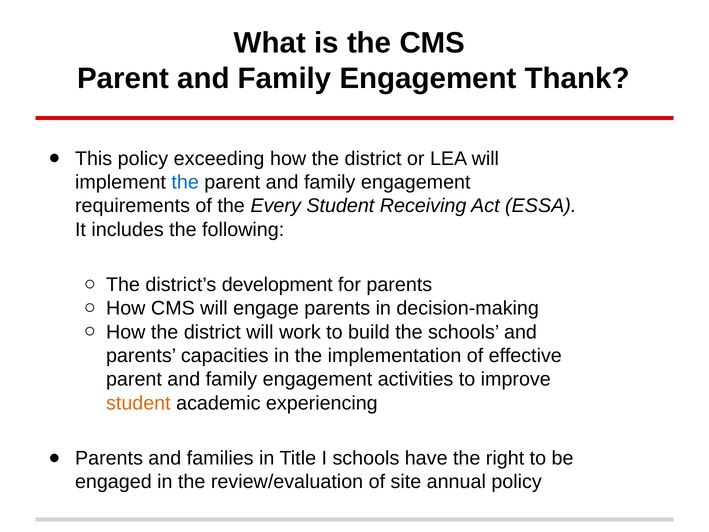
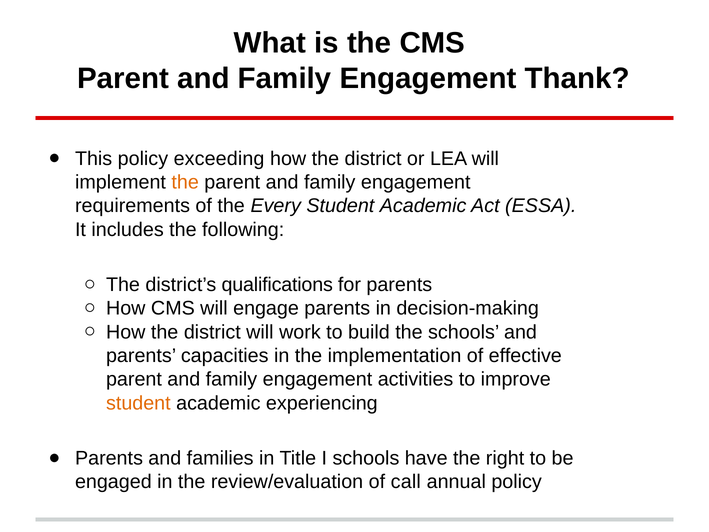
the colour: blue -> orange (185, 182)
Every Student Receiving: Receiving -> Academic (423, 206)
development: development -> qualifications (277, 285)
site: site -> call (406, 482)
